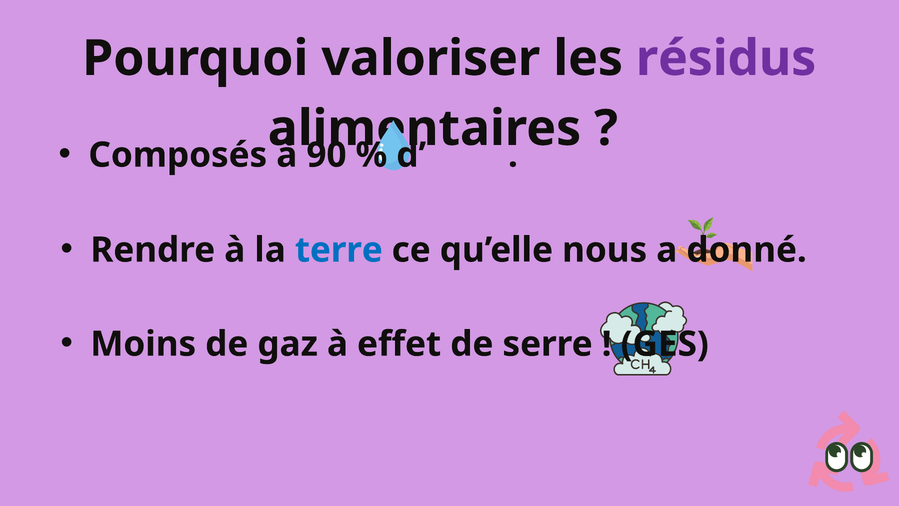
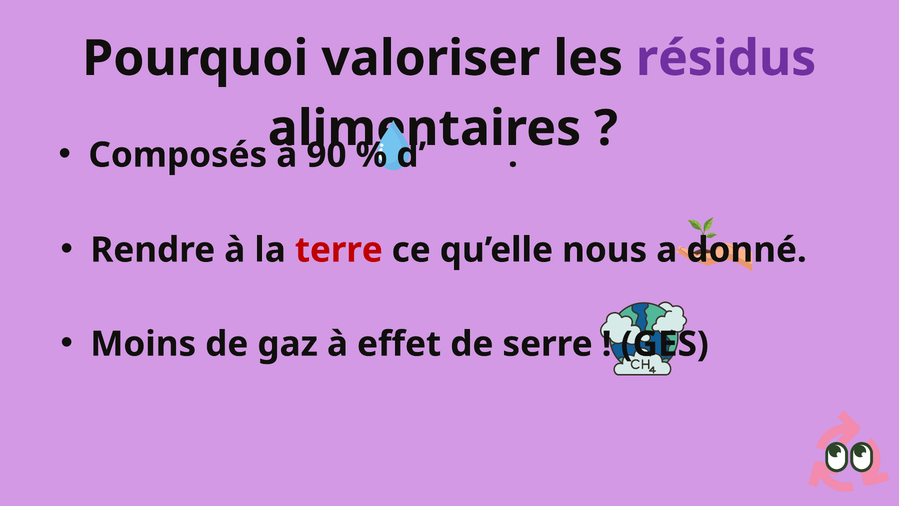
terre colour: blue -> red (339, 250)
